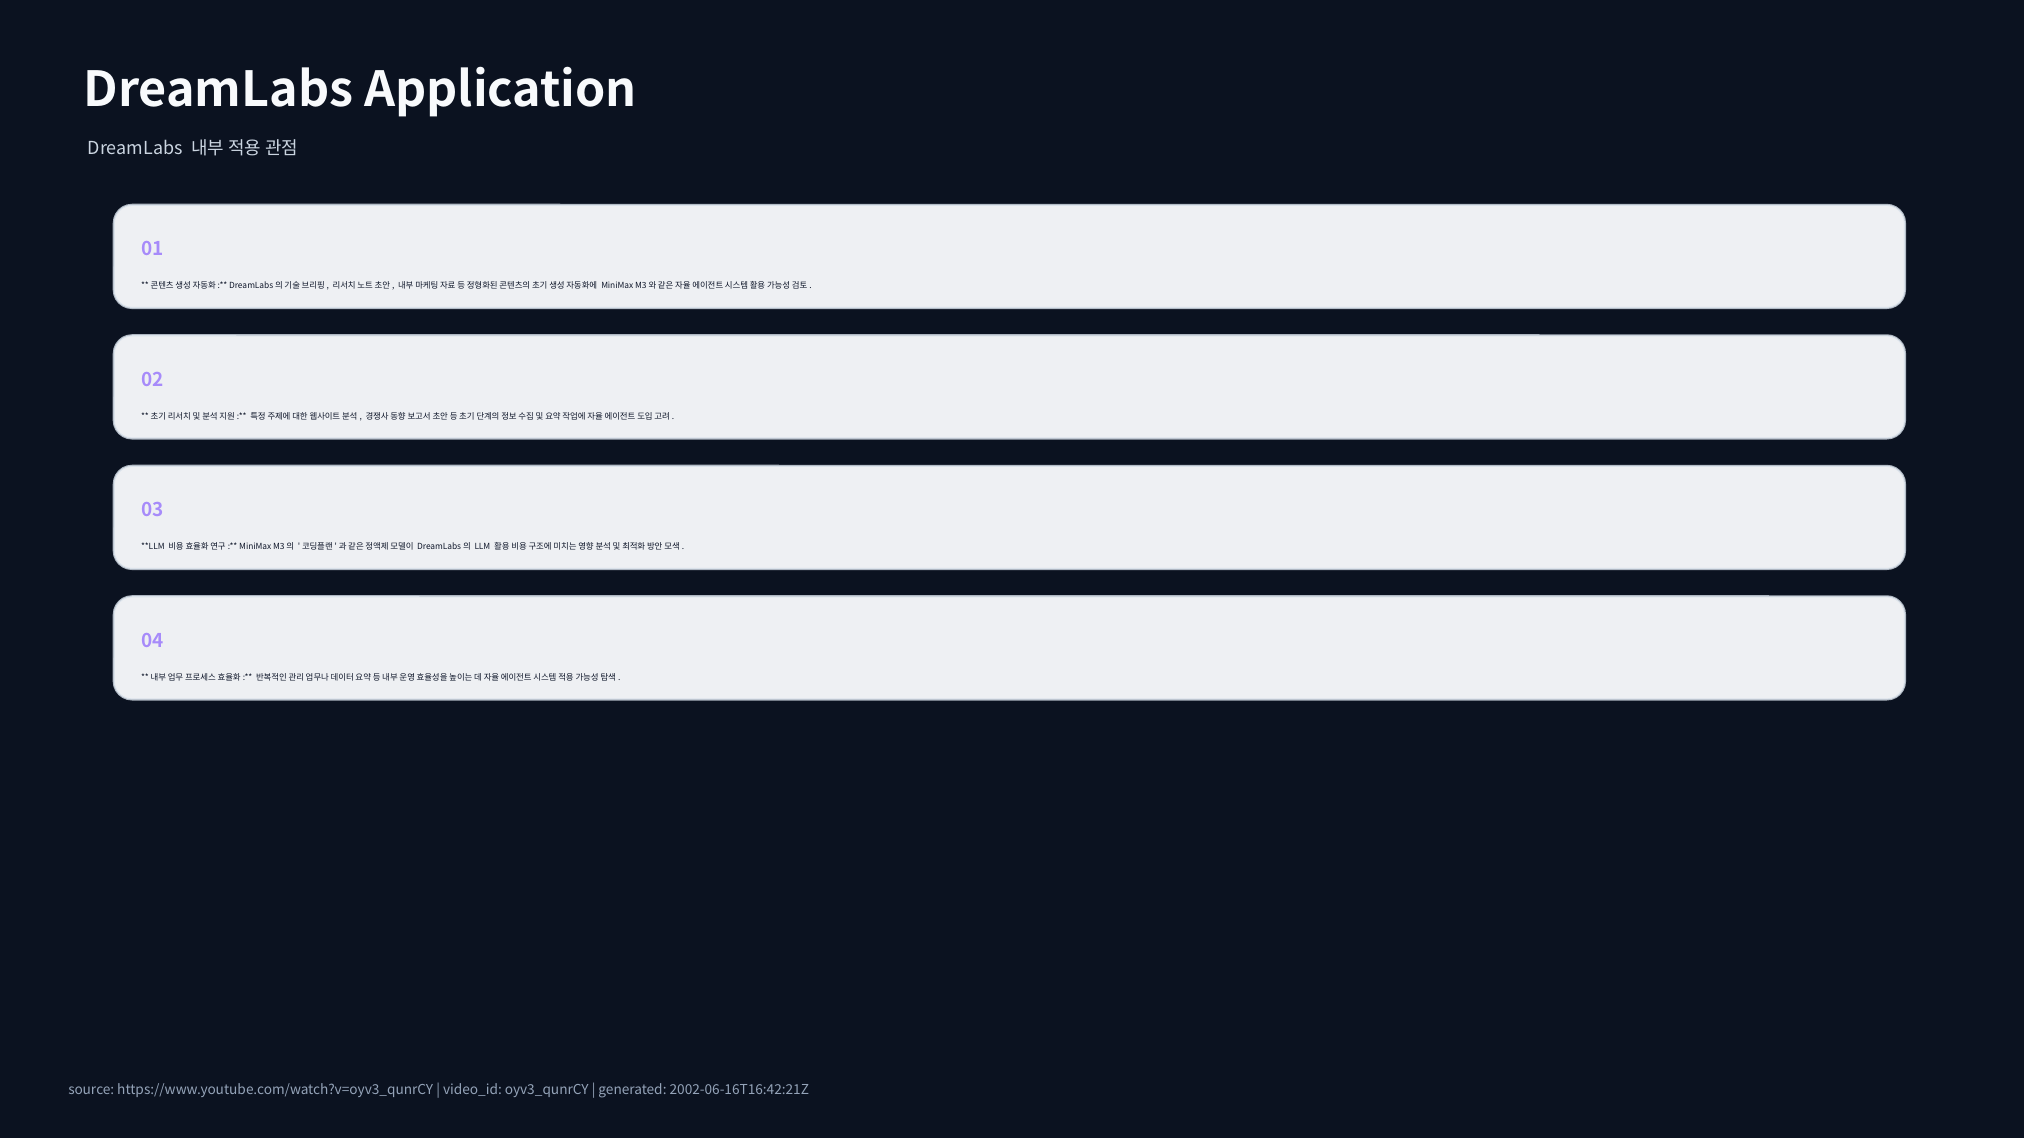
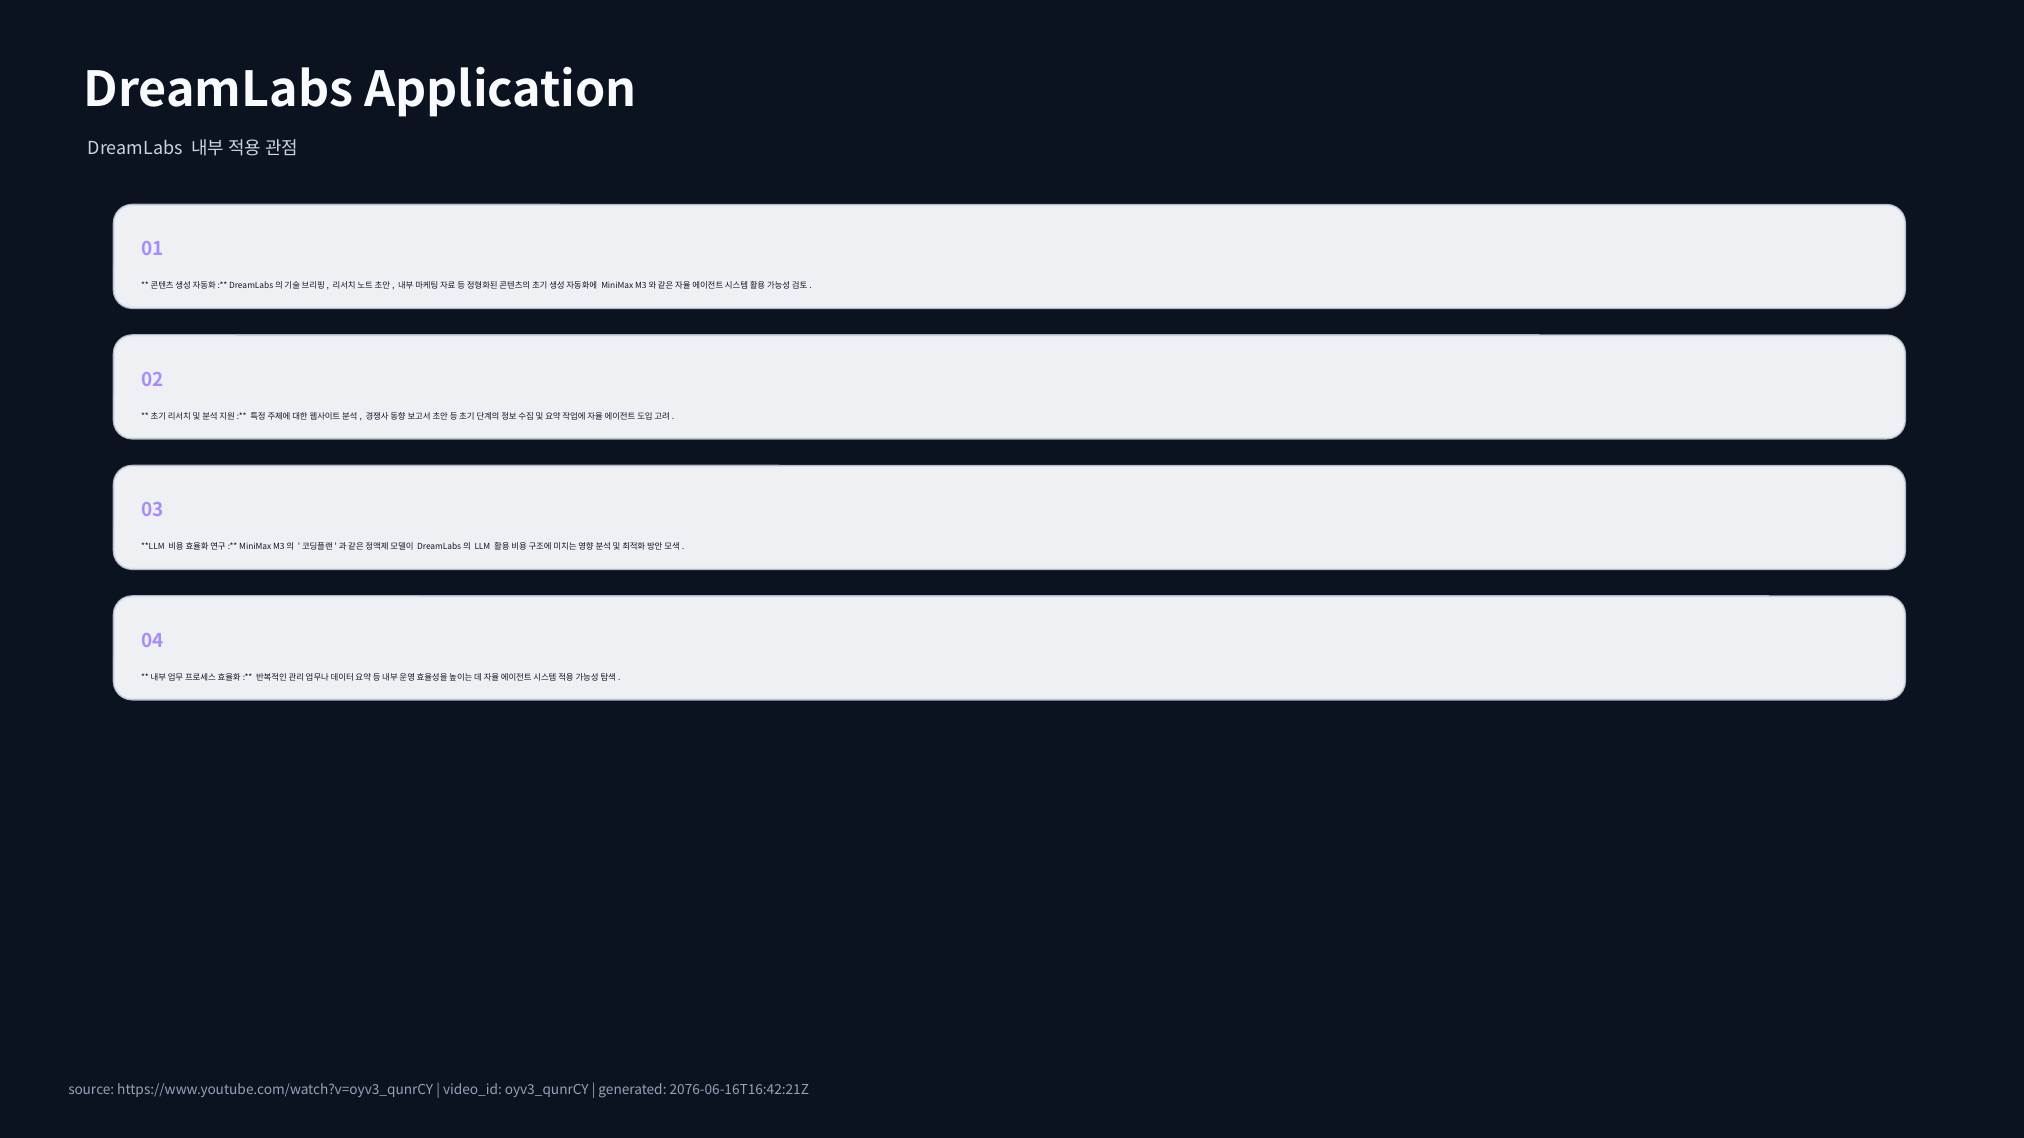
2002-06-16T16:42:21Z: 2002-06-16T16:42:21Z -> 2076-06-16T16:42:21Z (739, 1090)
